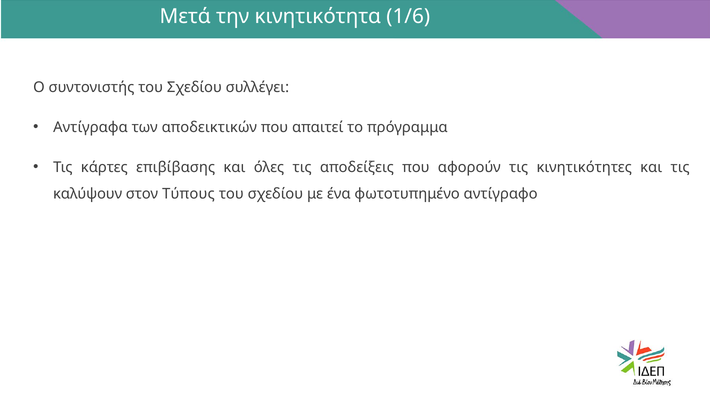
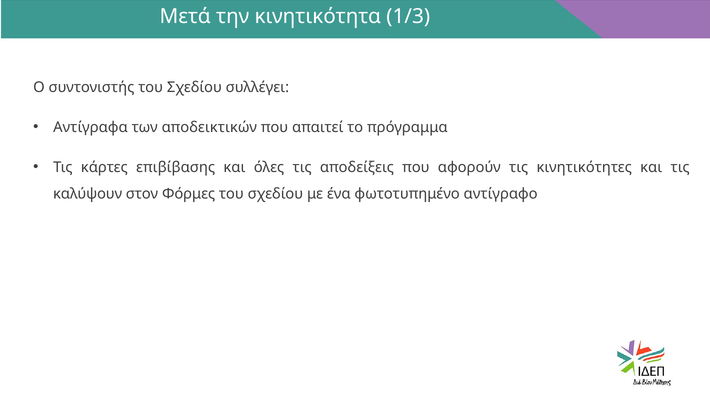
1/6: 1/6 -> 1/3 (408, 16)
Τύπους: Τύπους -> Φόρμες (189, 194)
